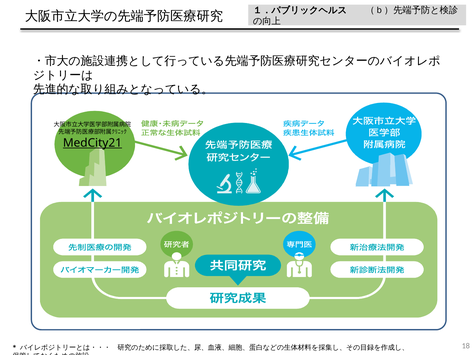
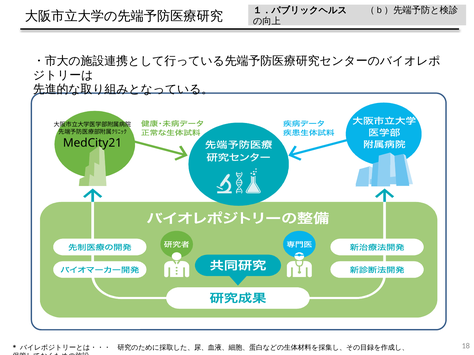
MedCity21 underline: present -> none (92, 143)
